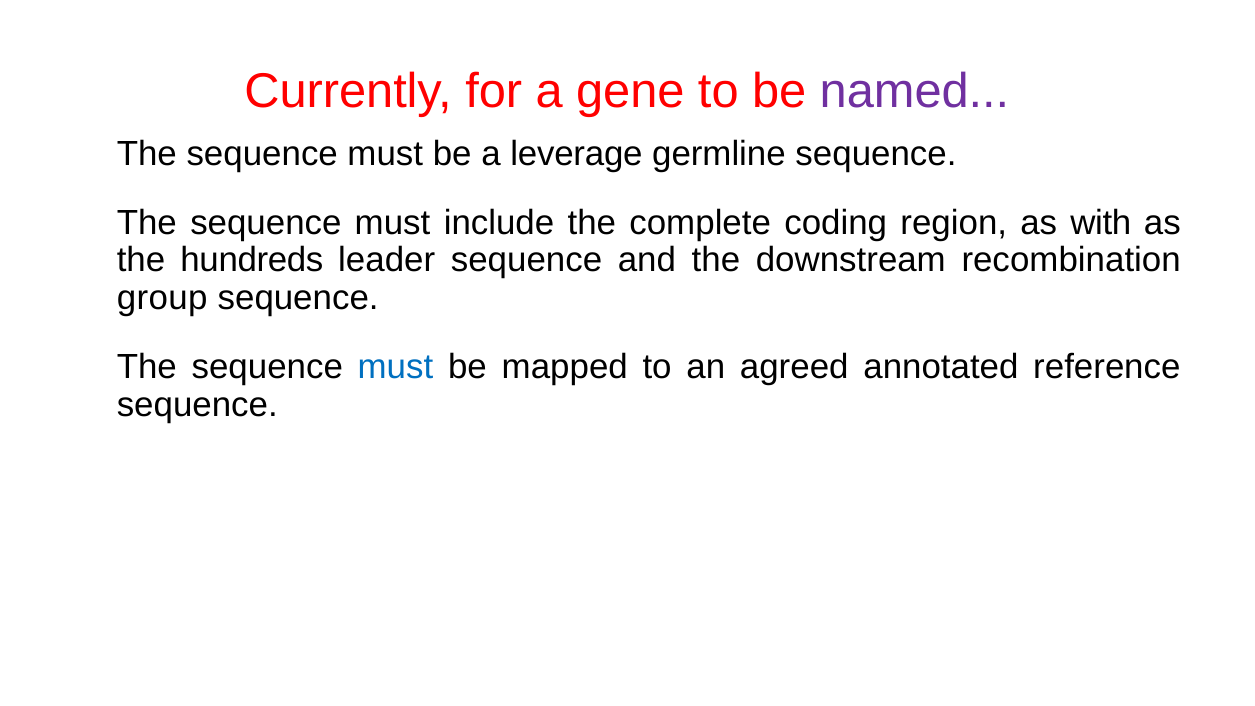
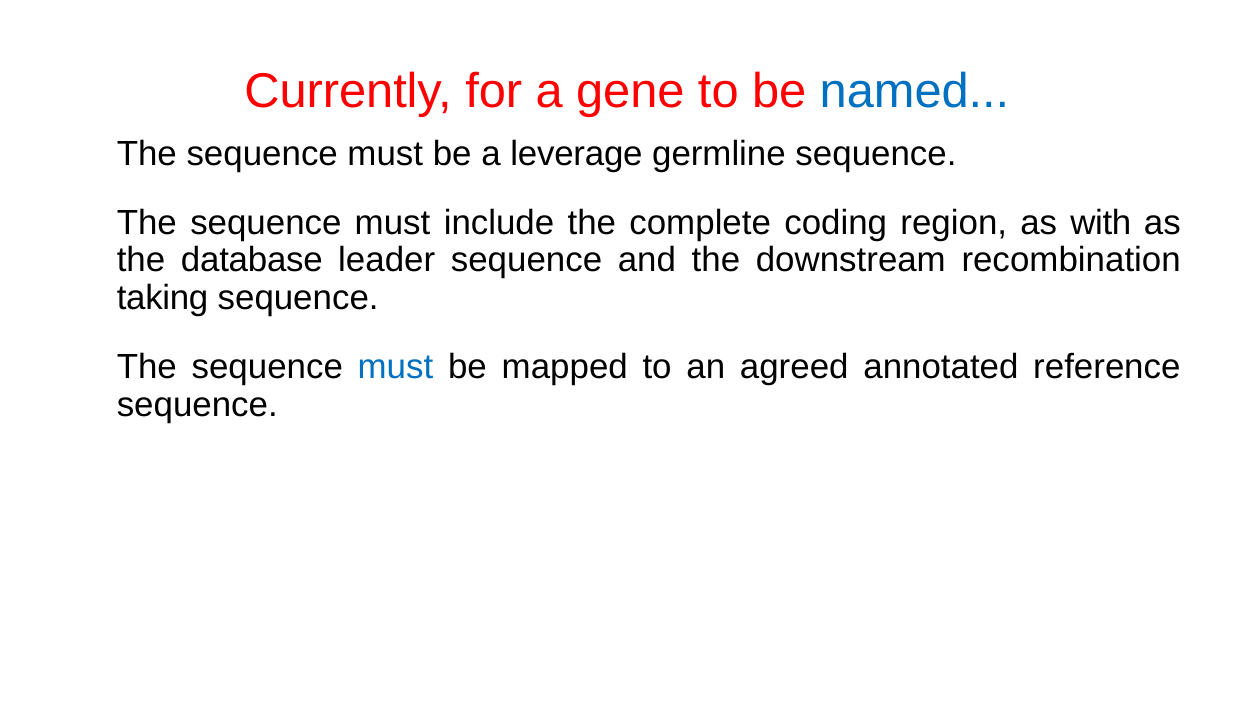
named colour: purple -> blue (914, 92)
hundreds: hundreds -> database (252, 260)
group: group -> taking (163, 298)
